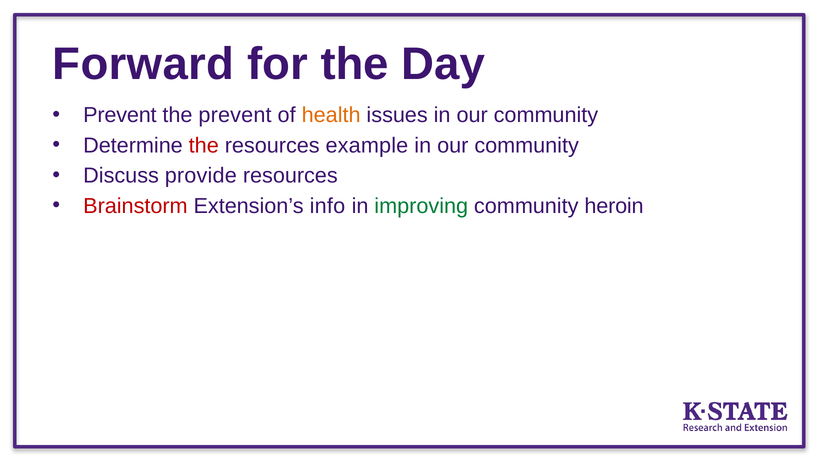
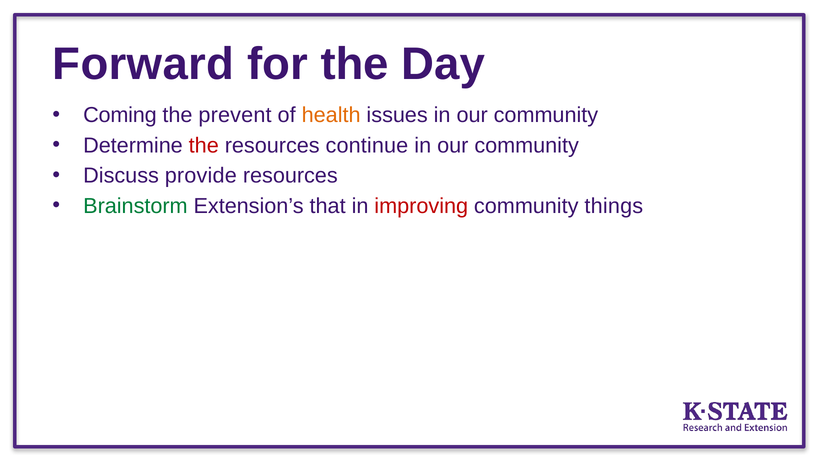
Prevent: Prevent -> Coming (120, 115)
example: example -> continue (367, 145)
Brainstorm colour: red -> green (135, 206)
info: info -> that (328, 206)
improving colour: green -> red (421, 206)
heroin: heroin -> things (614, 206)
